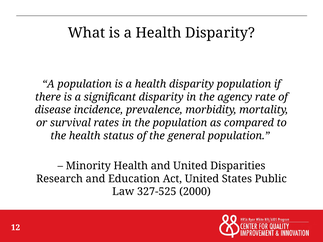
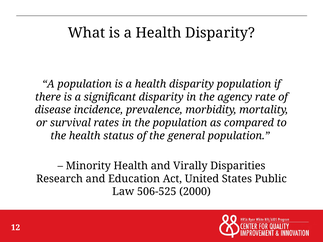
and United: United -> Virally (190, 166)
327-525: 327-525 -> 506-525 (157, 192)
